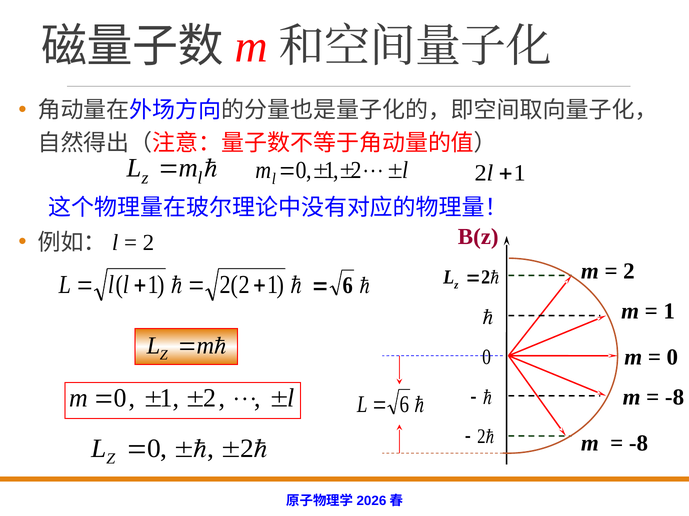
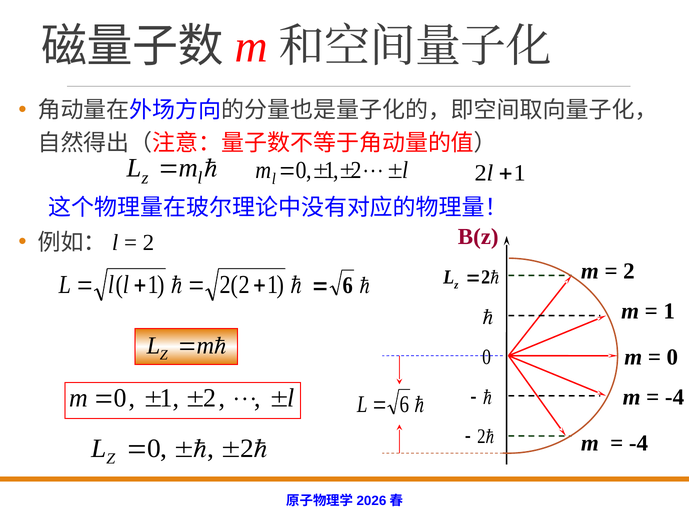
-8: -8 -> -4 (675, 398)
-8: -8 -> -4 (639, 444)
